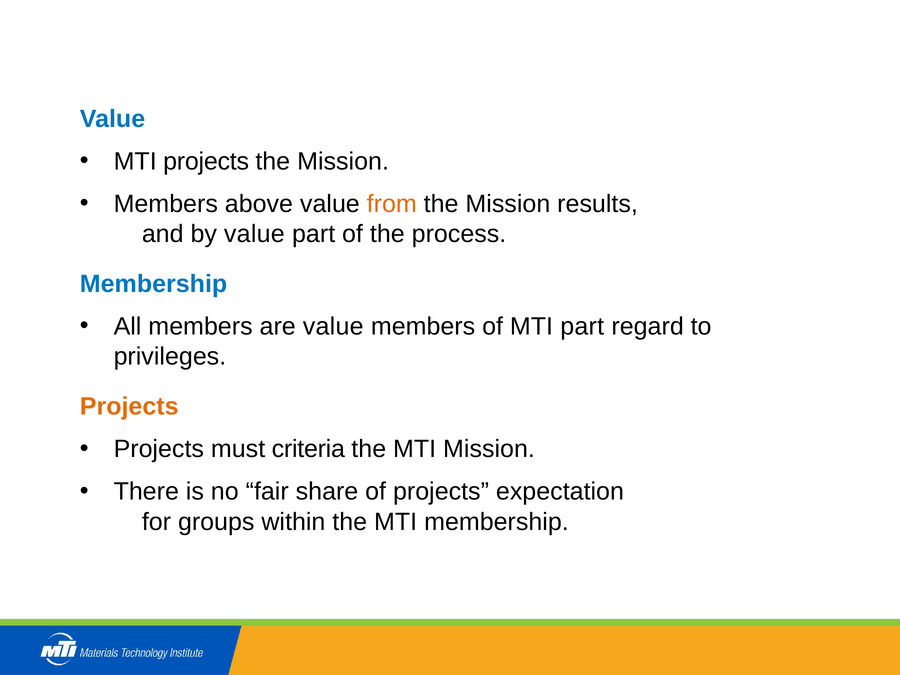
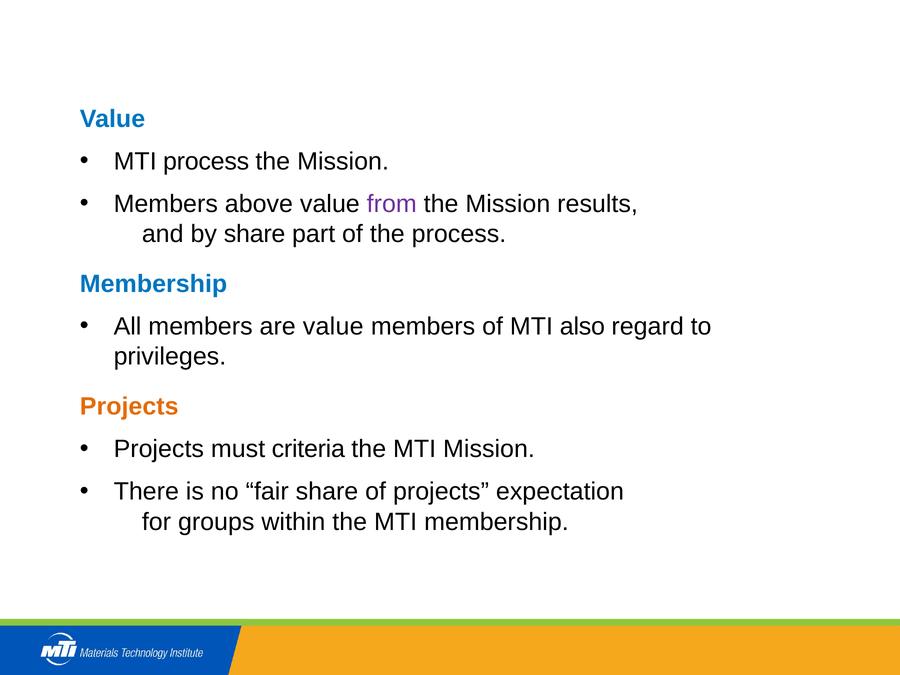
MTI projects: projects -> process (206, 161)
from colour: orange -> purple (392, 204)
by value: value -> share (255, 234)
MTI part: part -> also (582, 327)
